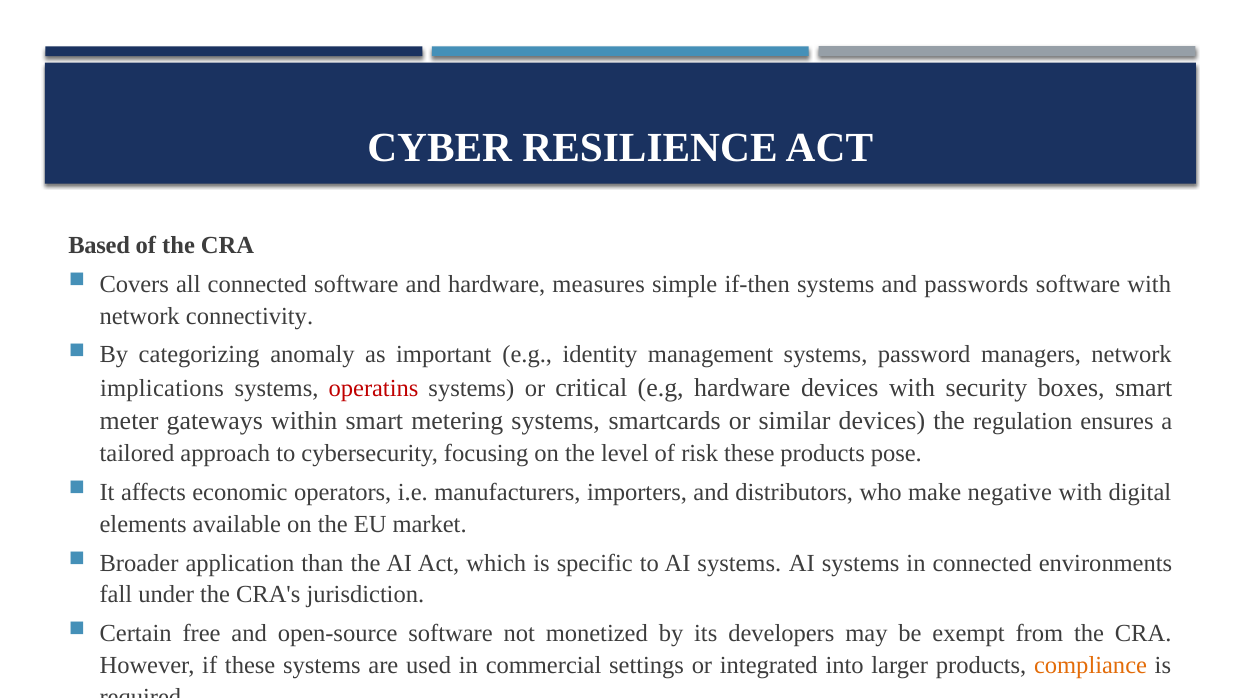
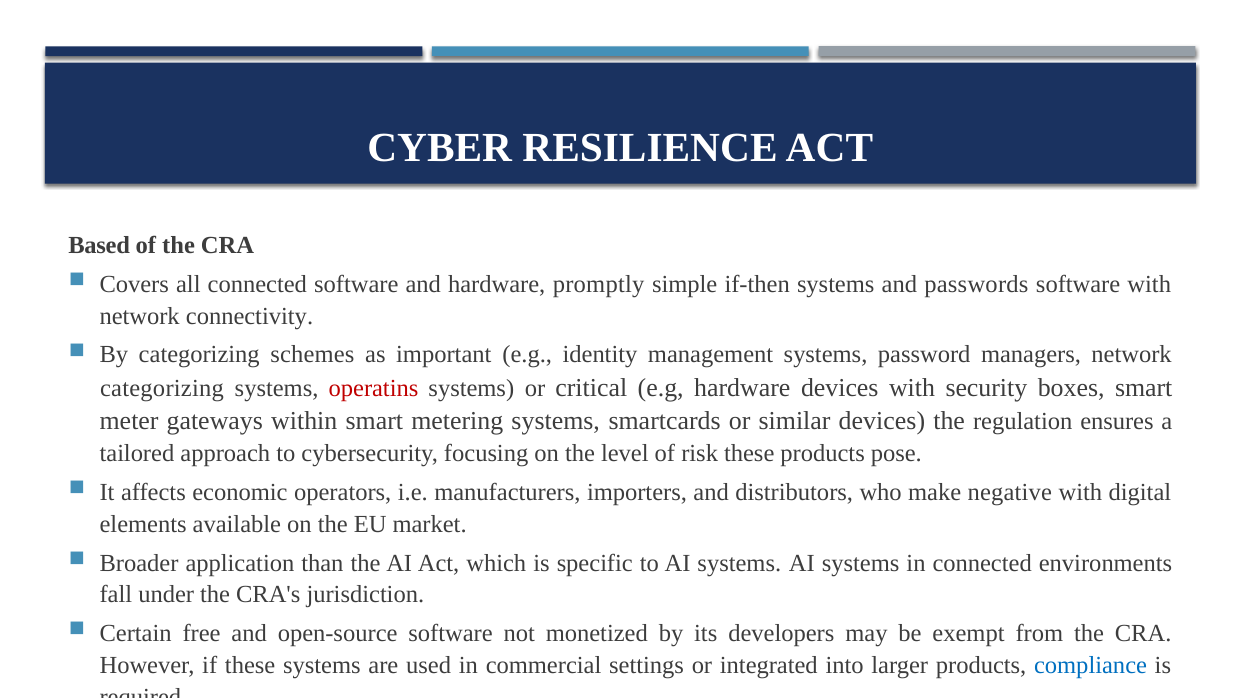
measures: measures -> promptly (599, 284)
anomaly: anomaly -> schemes (312, 355)
implications: implications -> categorizing (162, 388)
compliance colour: orange -> blue (1091, 665)
